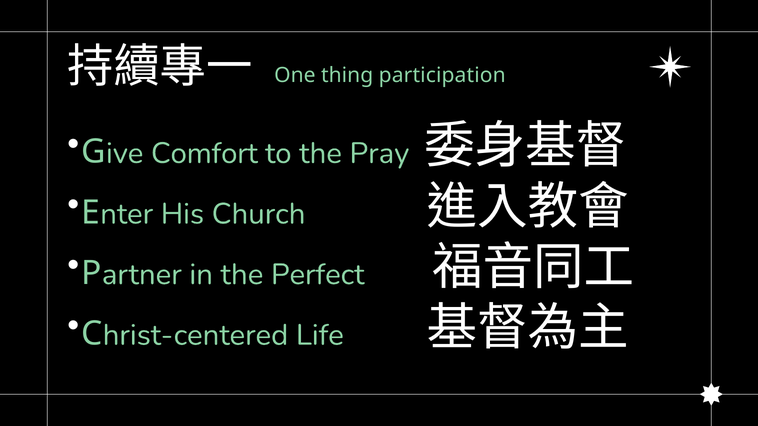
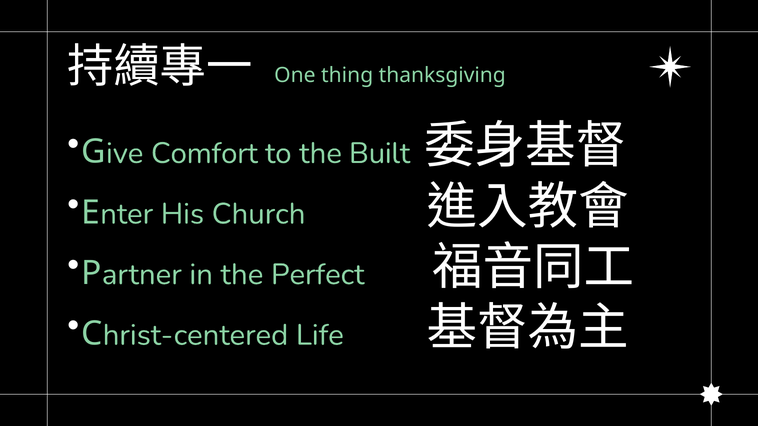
participation: participation -> thanksgiving (442, 75)
Pray: Pray -> Built (380, 153)
